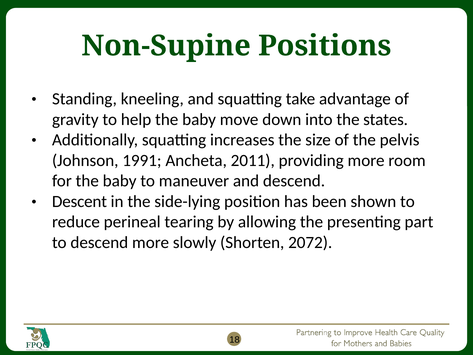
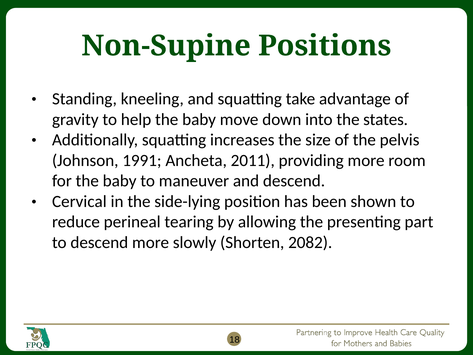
Descent: Descent -> Cervical (79, 201)
2072: 2072 -> 2082 (310, 242)
